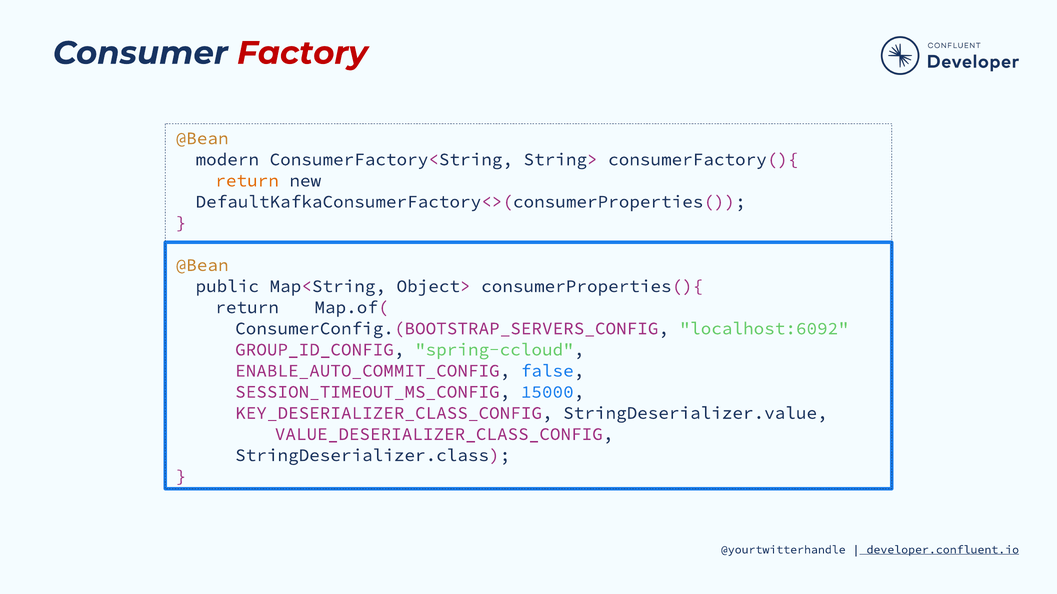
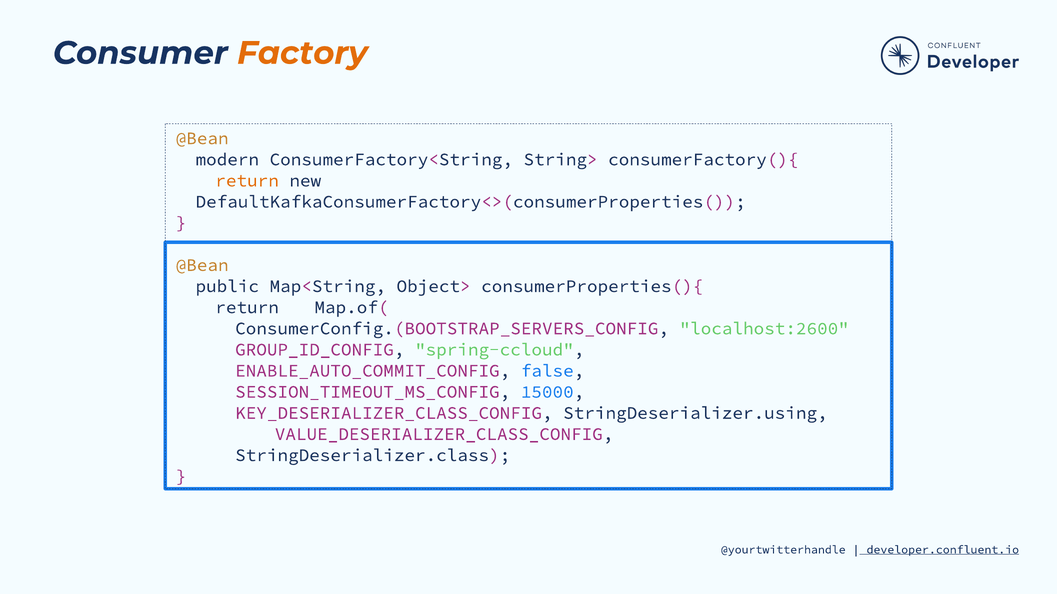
Factory colour: red -> orange (302, 53)
localhost:6092: localhost:6092 -> localhost:2600 (764, 329)
StringDeserializer.value: StringDeserializer.value -> StringDeserializer.using (695, 413)
